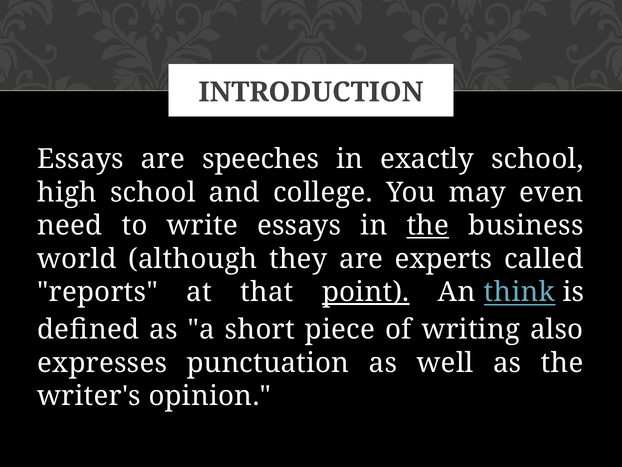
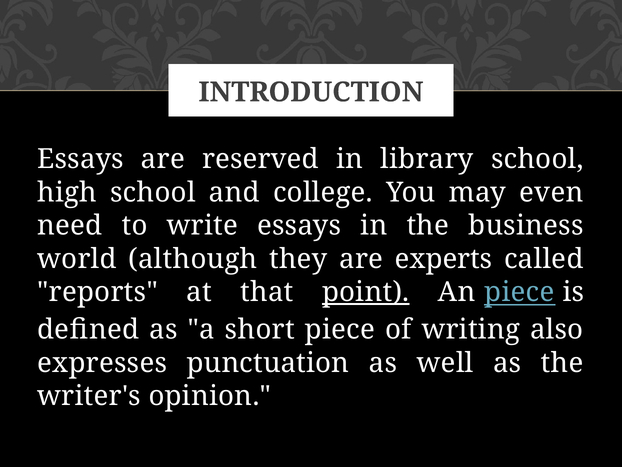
speeches: speeches -> reserved (261, 159)
exactly: exactly -> library (427, 159)
the underline: present -> none (428, 225)
An think: think -> piece (519, 292)
